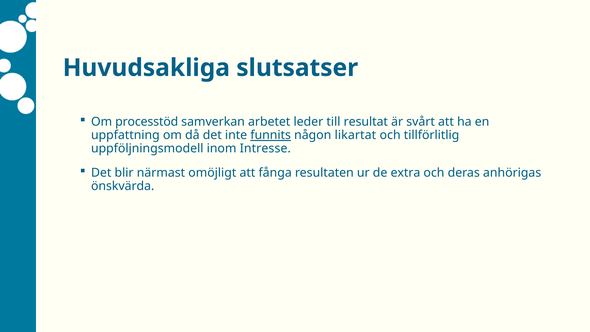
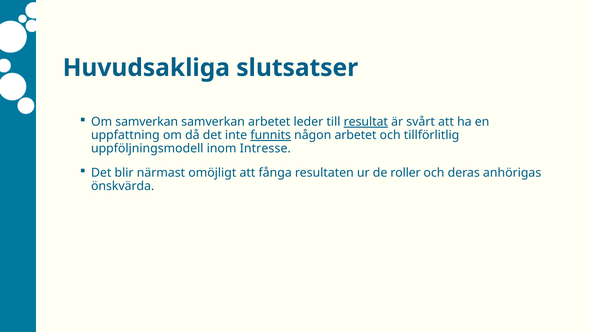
Om processtöd: processtöd -> samverkan (147, 122)
resultat underline: none -> present (366, 122)
någon likartat: likartat -> arbetet (355, 135)
extra: extra -> roller (405, 173)
